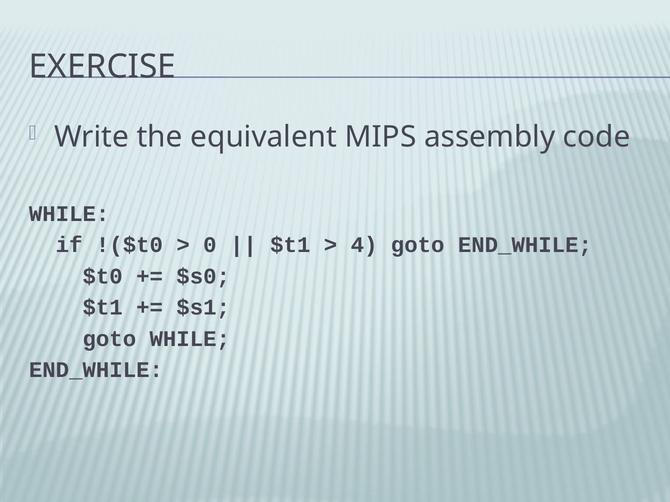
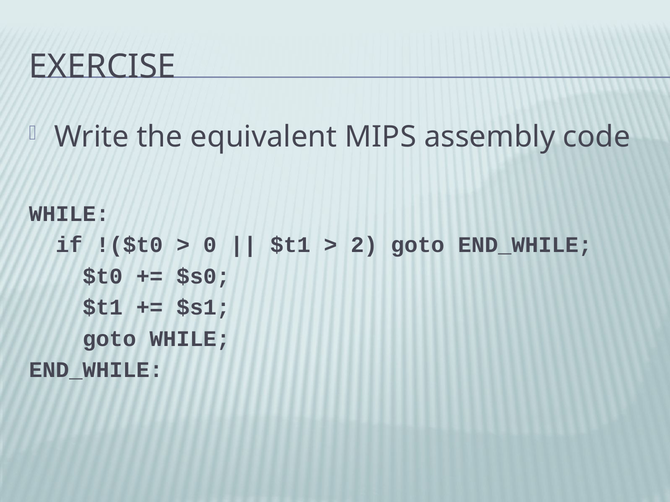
4: 4 -> 2 (364, 245)
